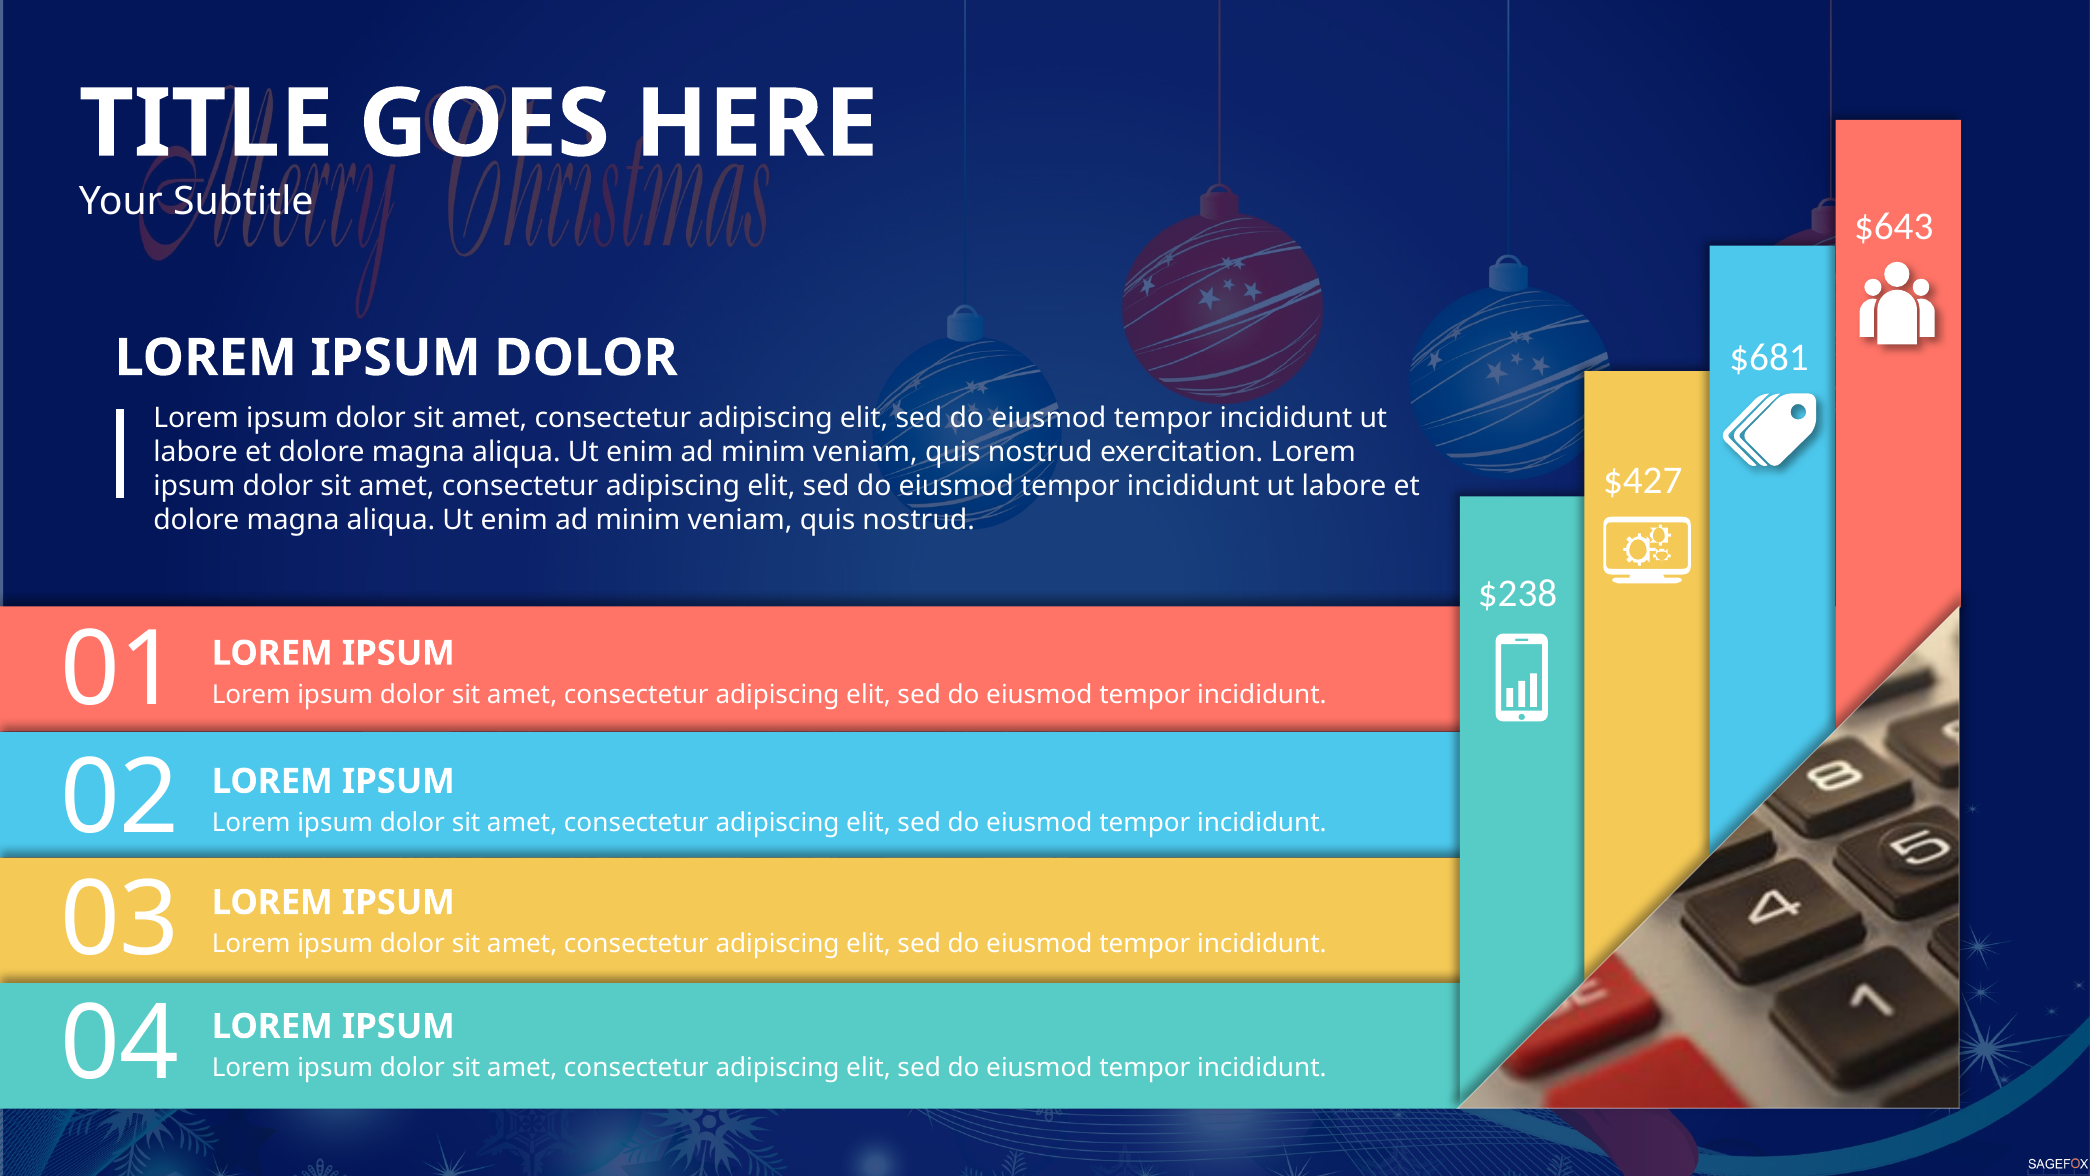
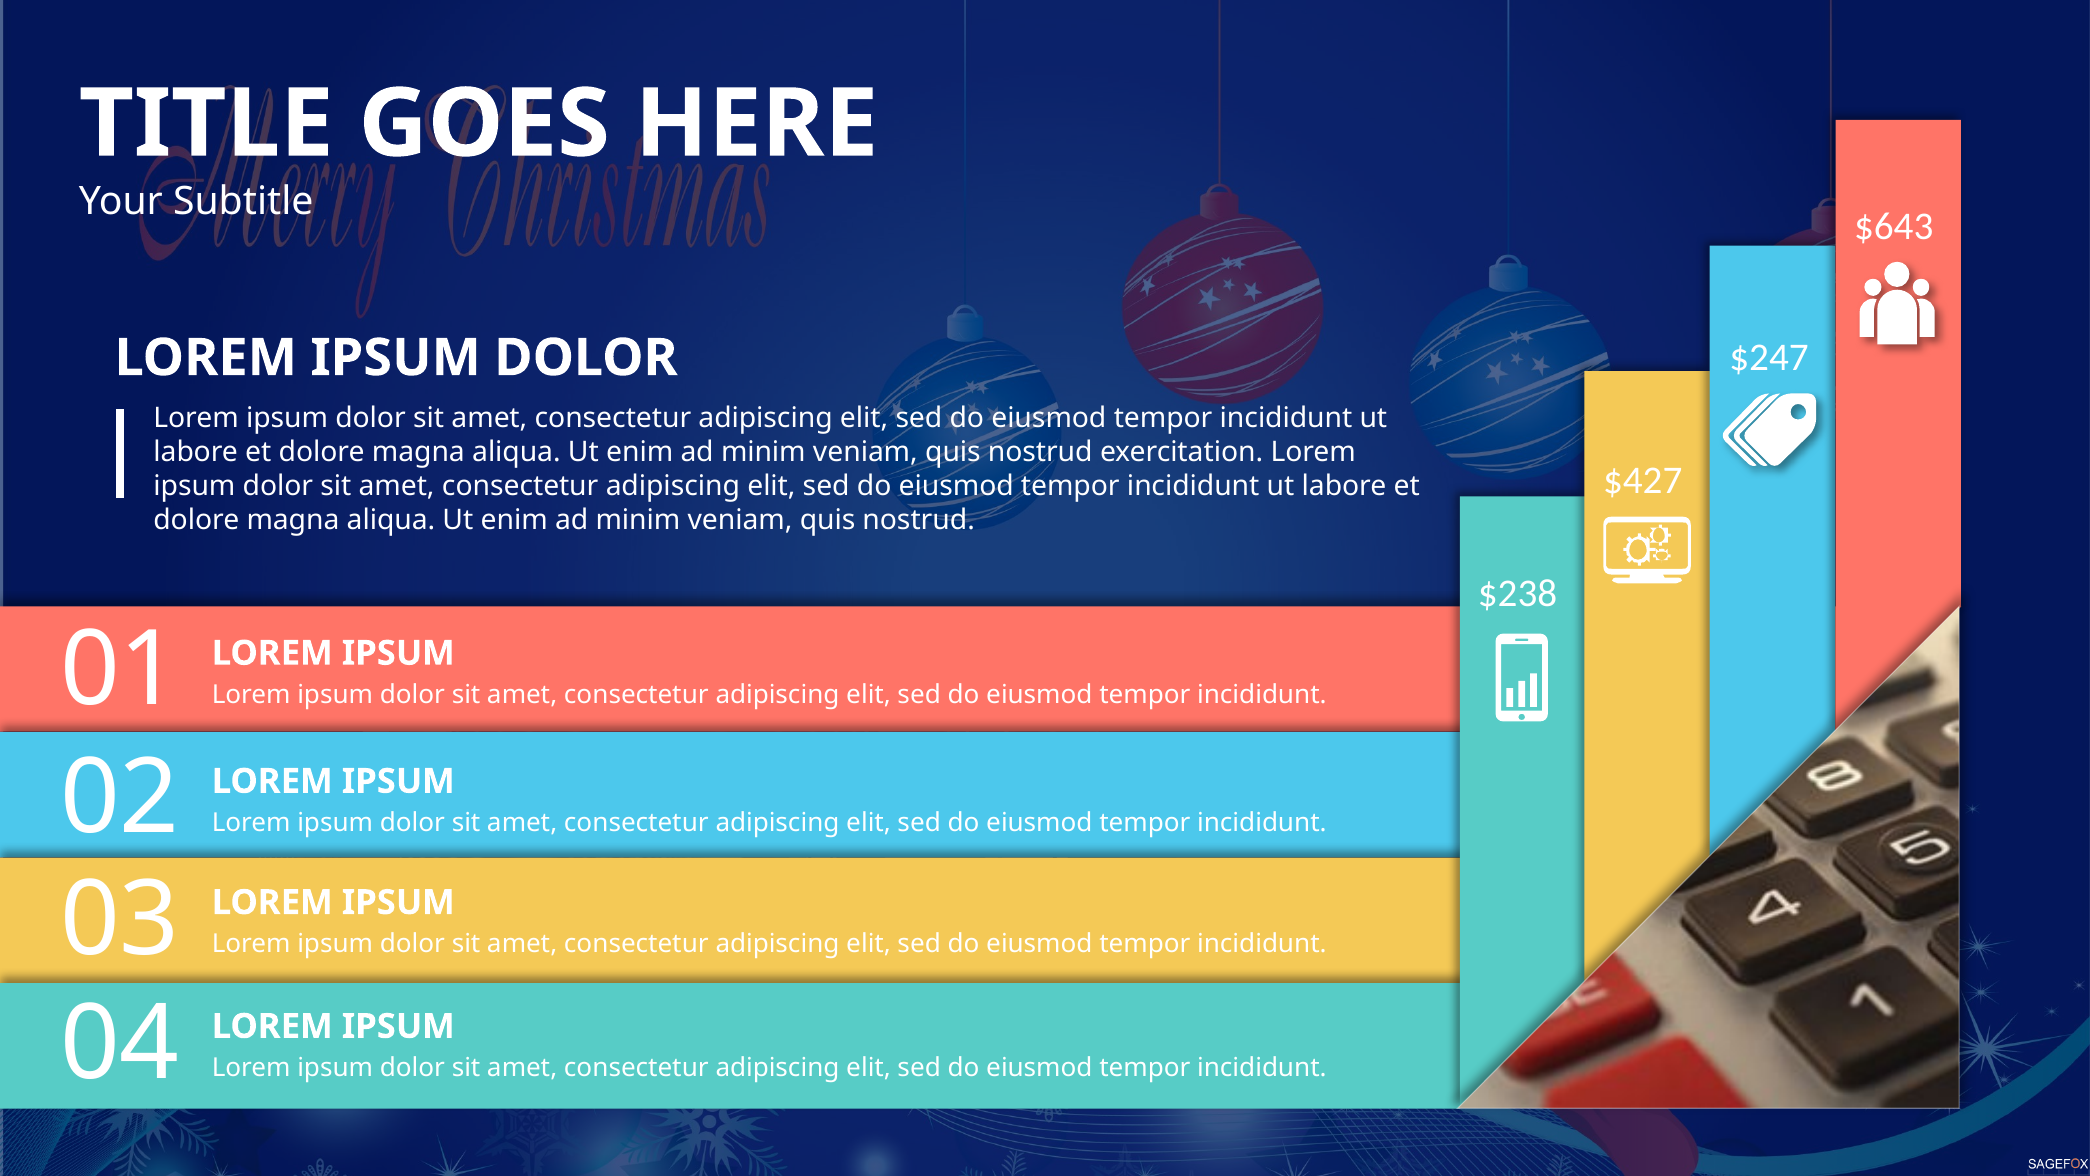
$681: $681 -> $247 (1769, 357)
